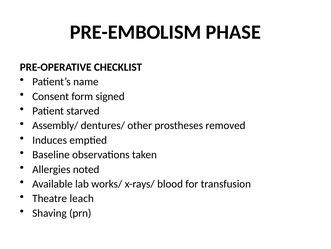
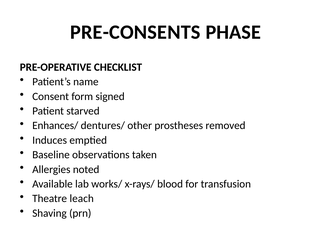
PRE-EMBOLISM: PRE-EMBOLISM -> PRE-CONSENTS (135, 32)
Assembly/: Assembly/ -> Enhances/ (55, 125)
